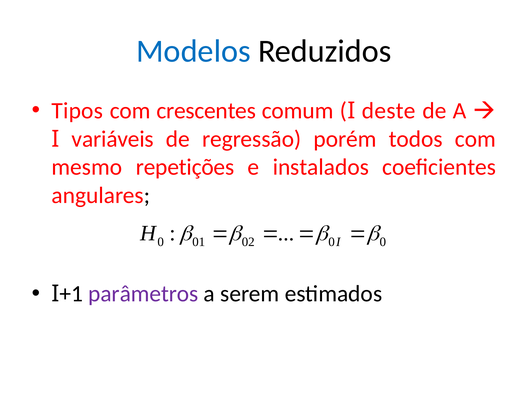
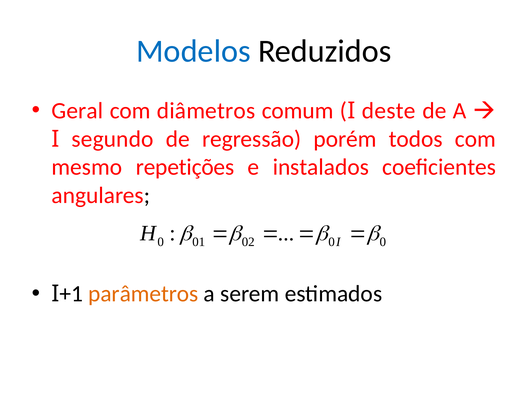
Tipos: Tipos -> Geral (77, 111)
crescentes: crescentes -> diâmetros (206, 111)
variáveis: variáveis -> segundo (113, 139)
parâmetros colour: purple -> orange (143, 294)
